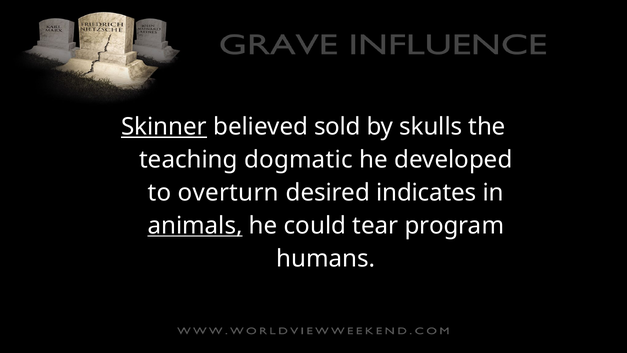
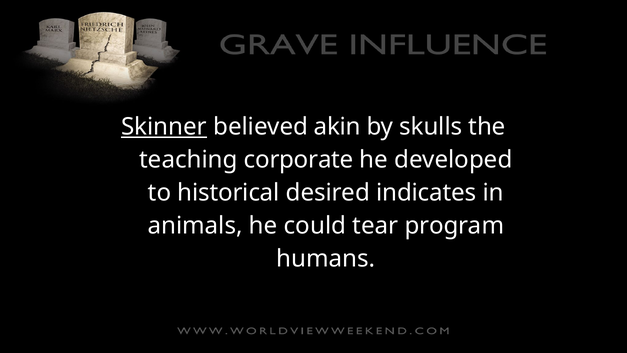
sold: sold -> akin (337, 127)
dogmatic: dogmatic -> corporate (299, 159)
overturn: overturn -> historical (228, 192)
animals underline: present -> none (195, 225)
